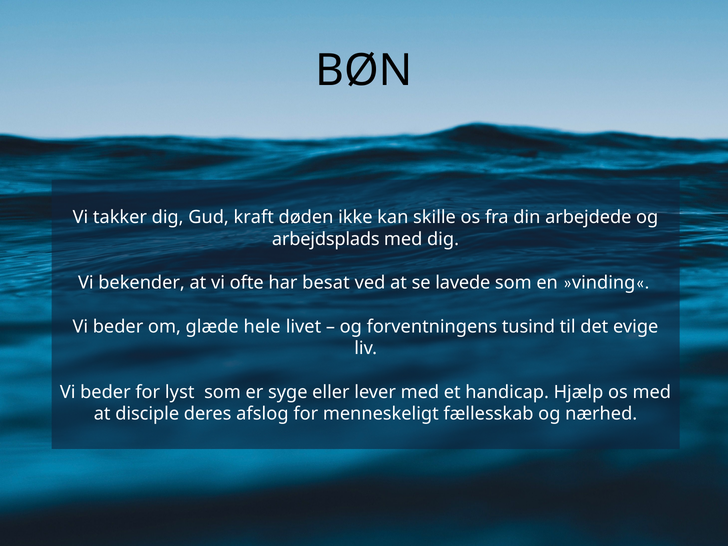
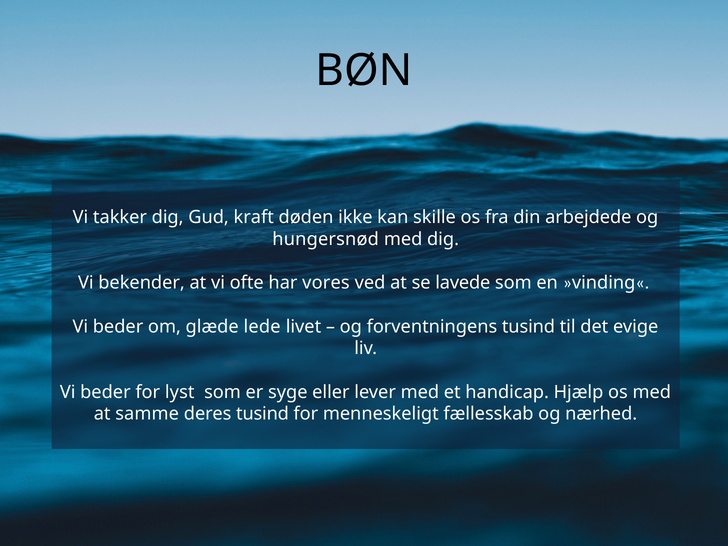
arbejdsplads: arbejdsplads -> hungersnød (326, 239)
besat: besat -> vores (326, 283)
hele: hele -> lede (262, 327)
disciple: disciple -> samme (147, 414)
deres afslog: afslog -> tusind (263, 414)
